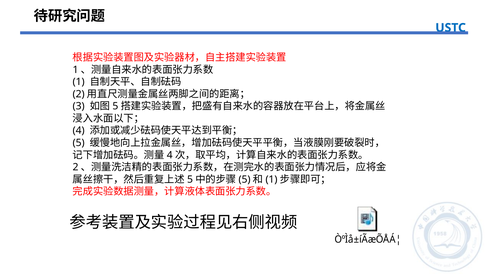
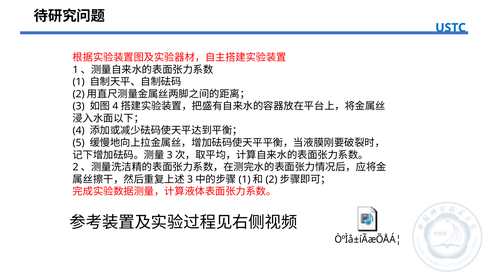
5: 5 -> 4 (115, 106)
4: 4 -> 3 (170, 155)
5: 5 -> 3 (190, 180)
5: 5 -> 1 (245, 180)
1: 1 -> 2 (271, 180)
